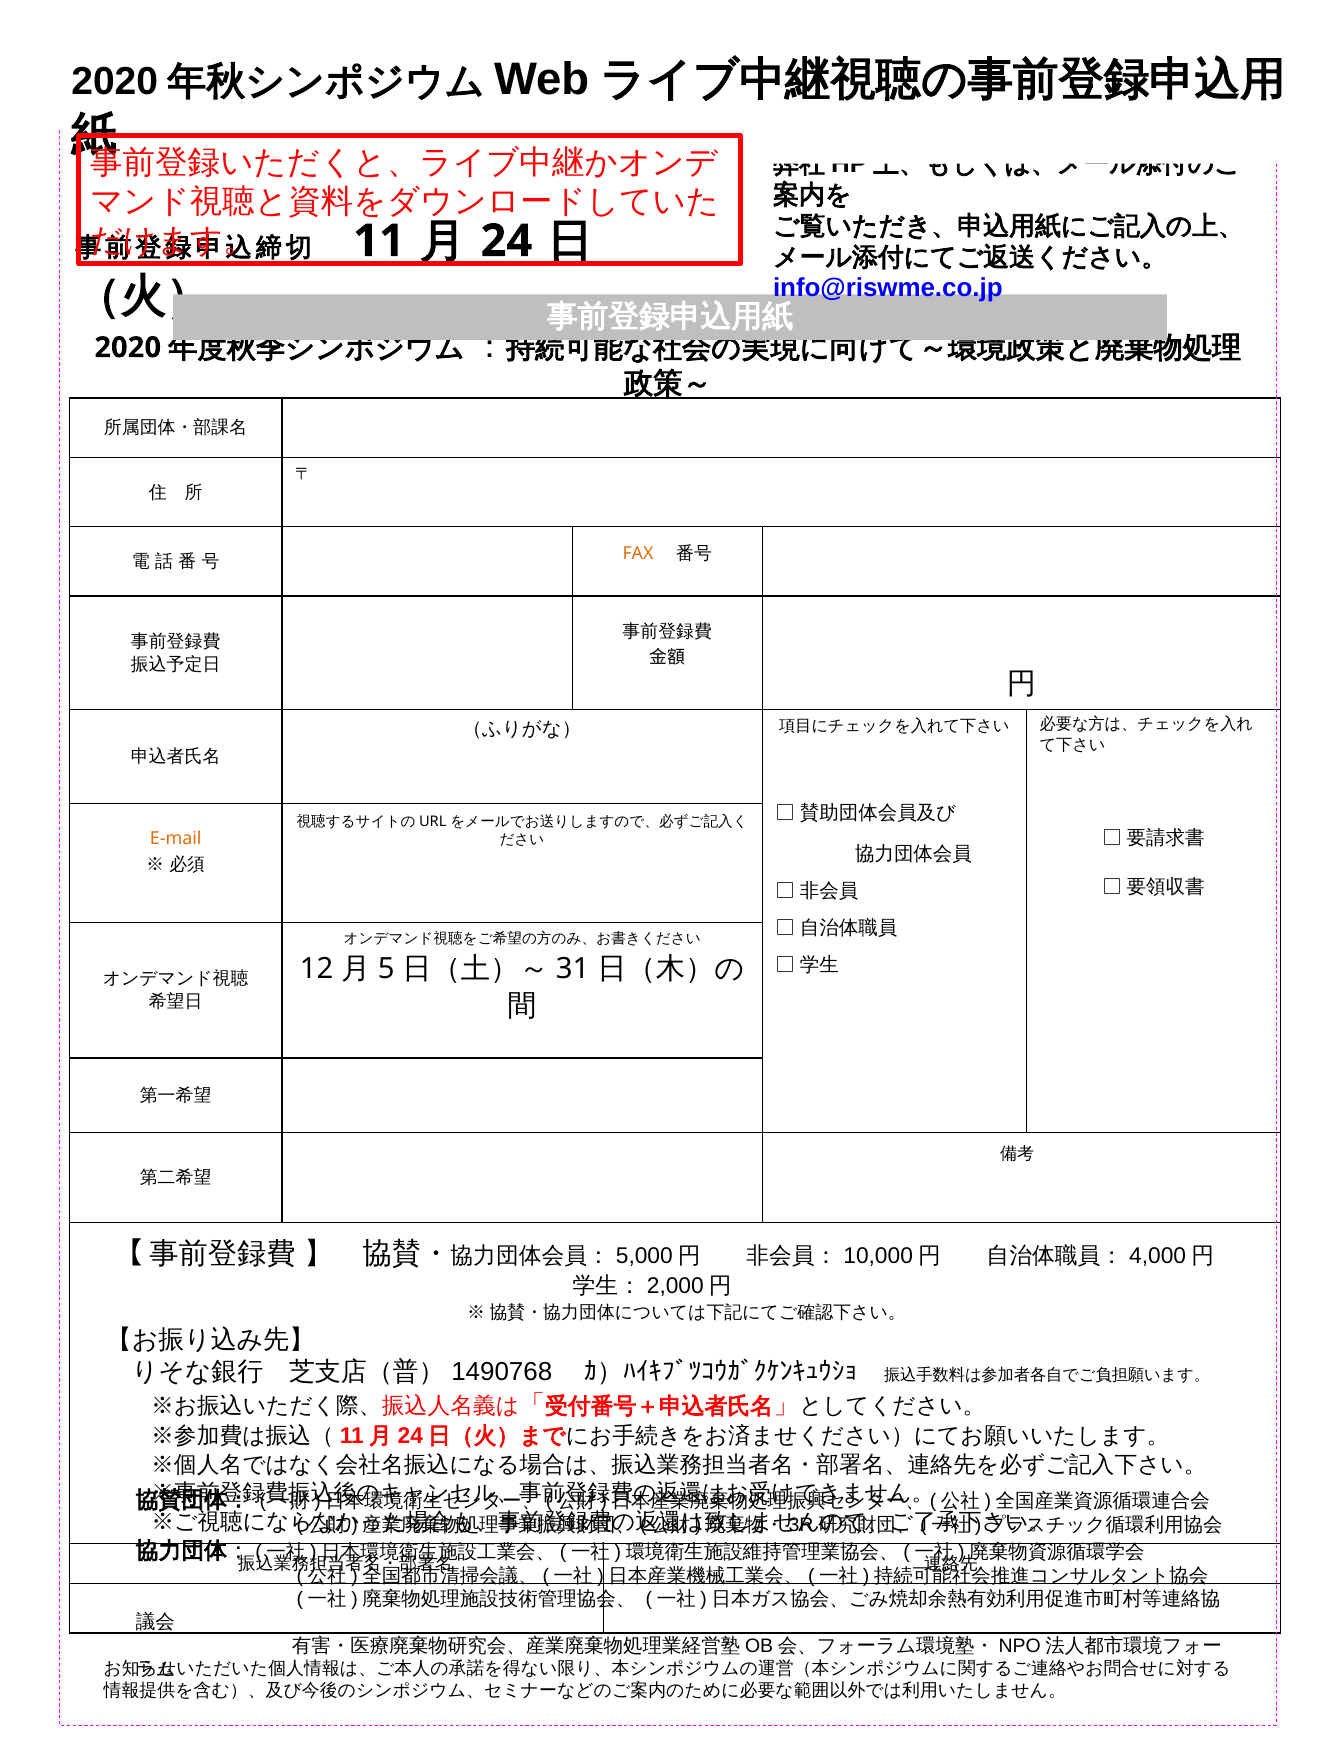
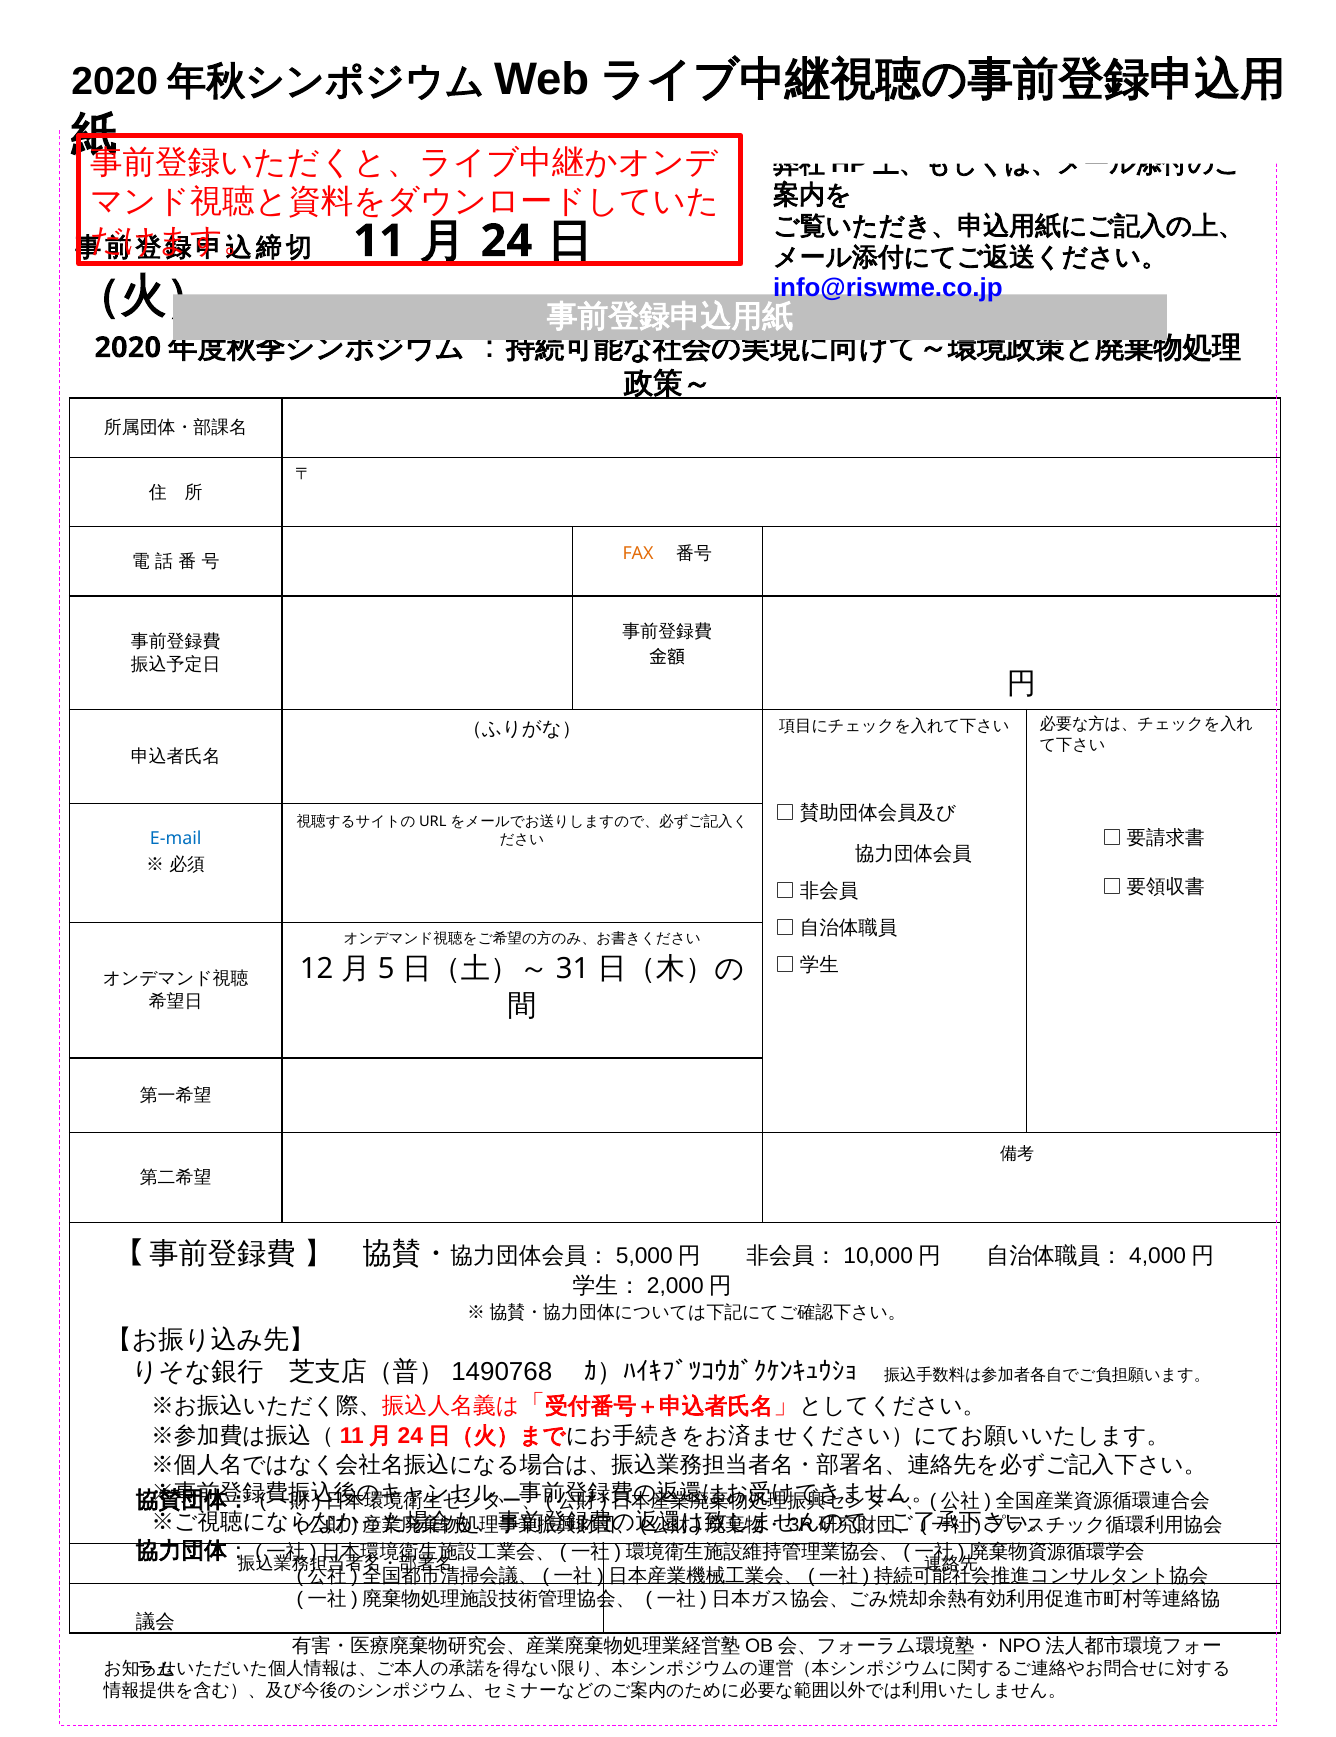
E-mail colour: orange -> blue (176, 839)
